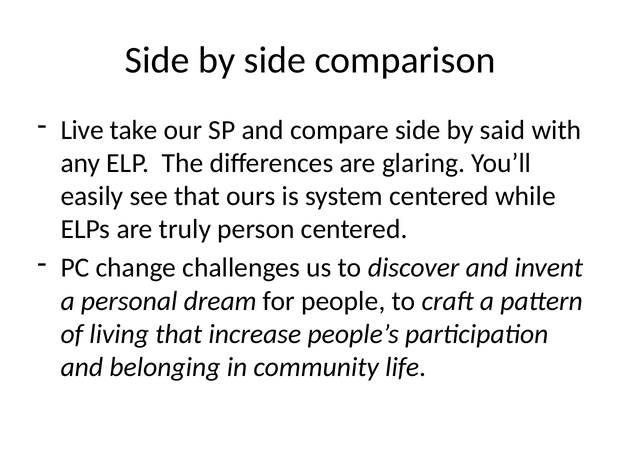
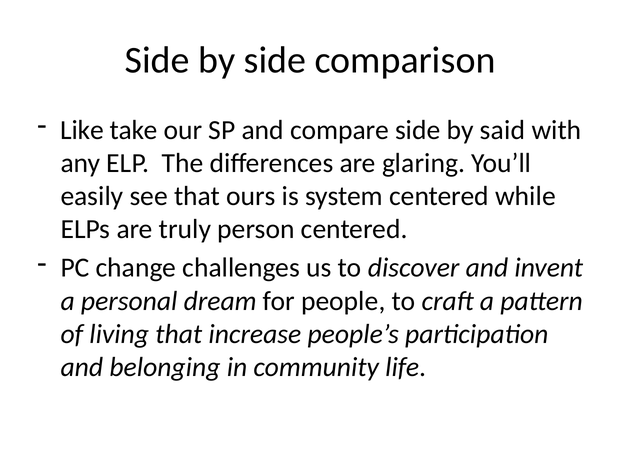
Live: Live -> Like (82, 130)
